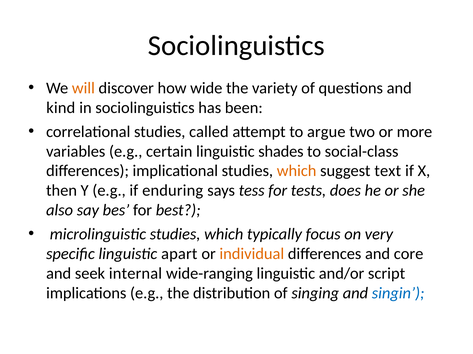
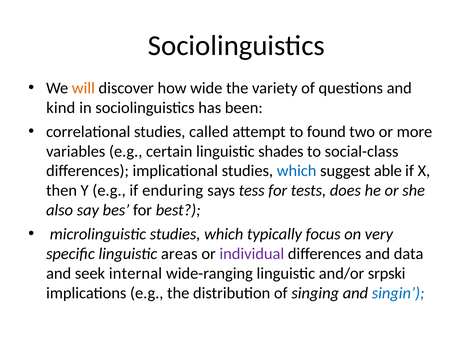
argue: argue -> found (326, 132)
which colour: orange -> blue (297, 171)
text: text -> able (388, 171)
apart: apart -> areas (179, 254)
individual colour: orange -> purple (252, 254)
core: core -> data (409, 254)
script: script -> srpski (387, 274)
